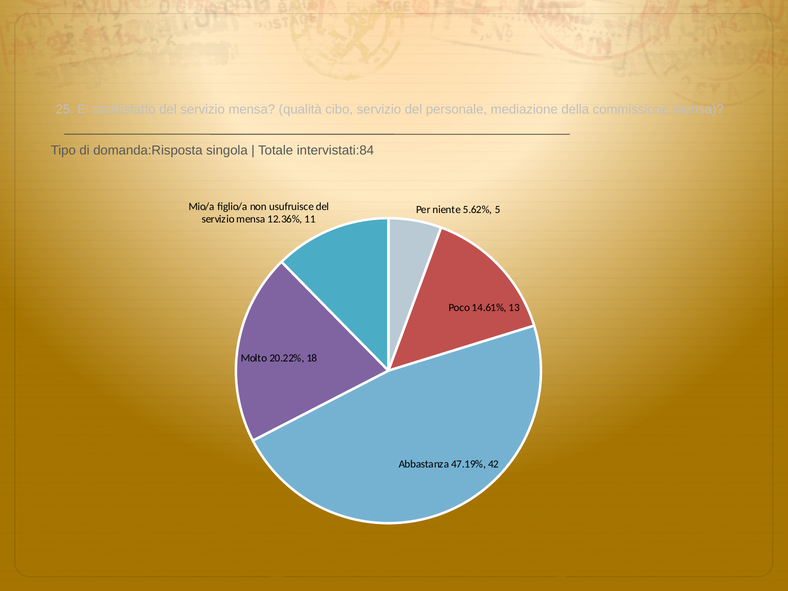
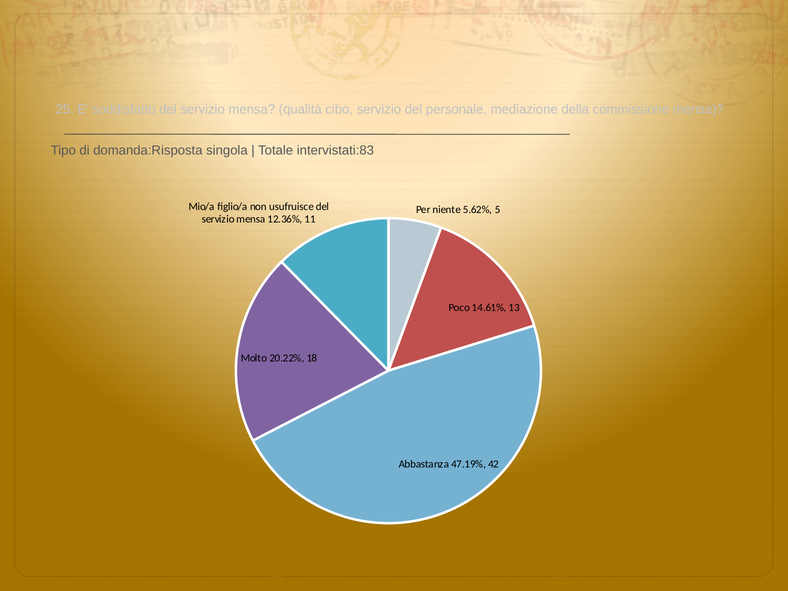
intervistati:84: intervistati:84 -> intervistati:83 (335, 151)
